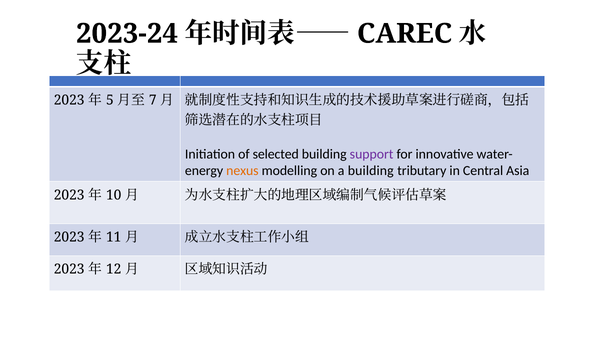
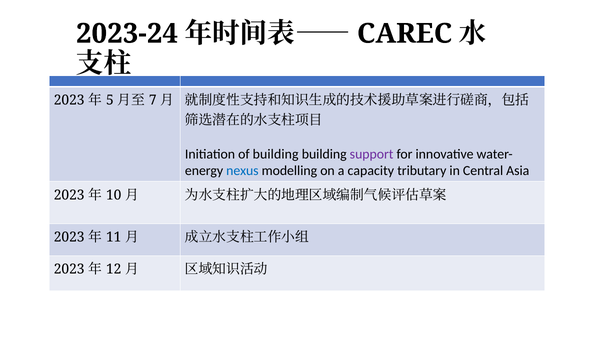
of selected: selected -> building (276, 154)
nexus colour: orange -> blue (242, 171)
a building: building -> capacity (371, 171)
